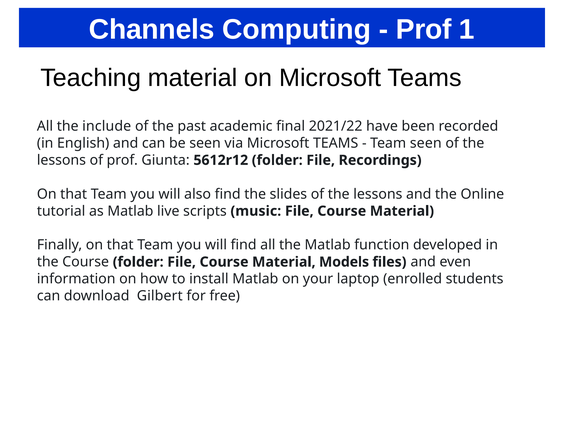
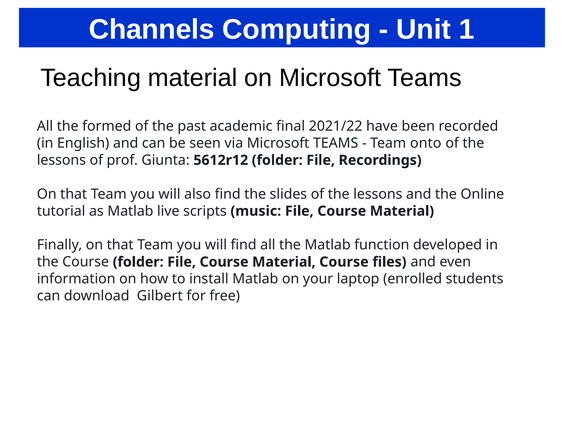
Prof: Prof -> Unit (424, 30)
include: include -> formed (107, 126)
Team seen: seen -> onto (426, 143)
Material Models: Models -> Course (344, 262)
